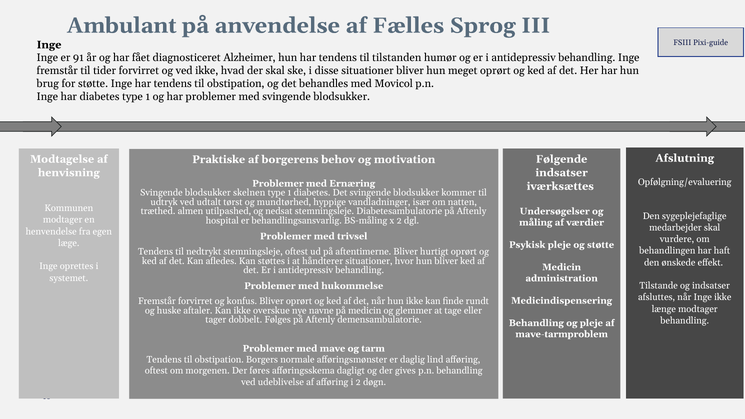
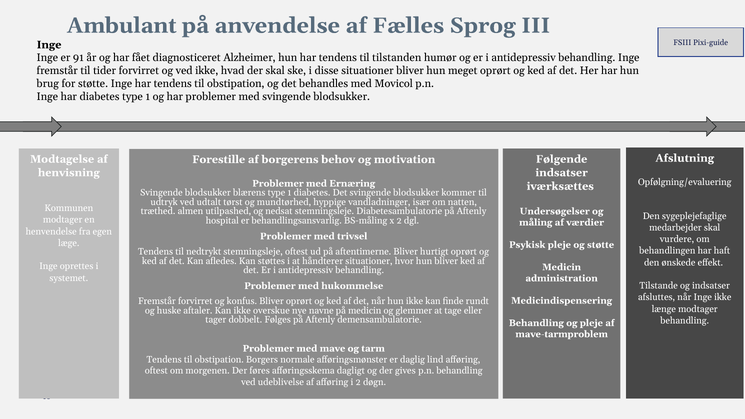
Praktiske: Praktiske -> Forestille (219, 159)
skelnen: skelnen -> blærens (249, 193)
